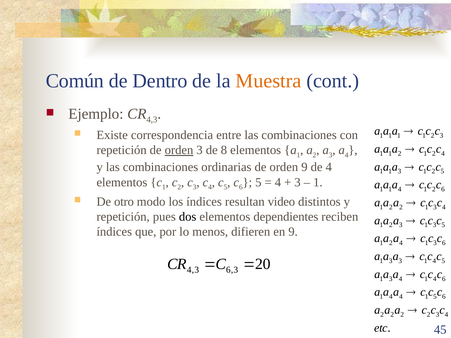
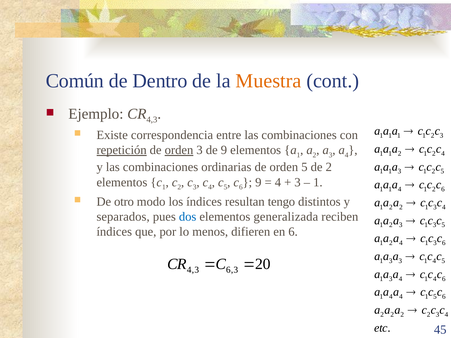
repetición underline: none -> present (122, 150)
de 8: 8 -> 9 (224, 150)
orden 9: 9 -> 5 (304, 167)
de 4: 4 -> 2 (329, 167)
5: 5 -> 9 (258, 182)
video: video -> tengo (281, 202)
repetición: repetición -> separados (123, 217)
dos colour: black -> blue (188, 217)
dependientes: dependientes -> generalizada (286, 217)
en 9: 9 -> 6 (293, 232)
